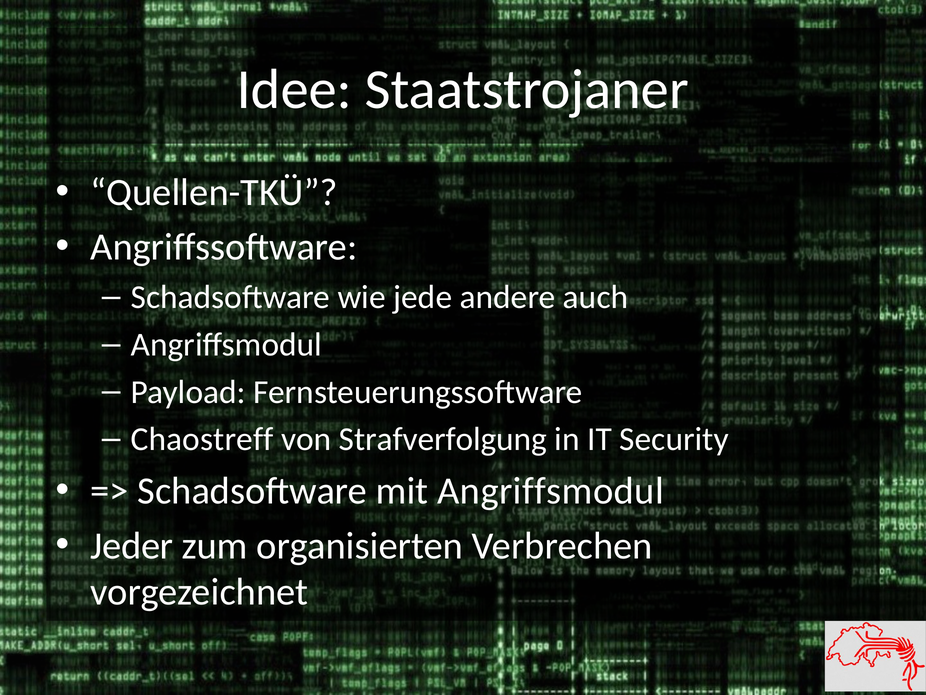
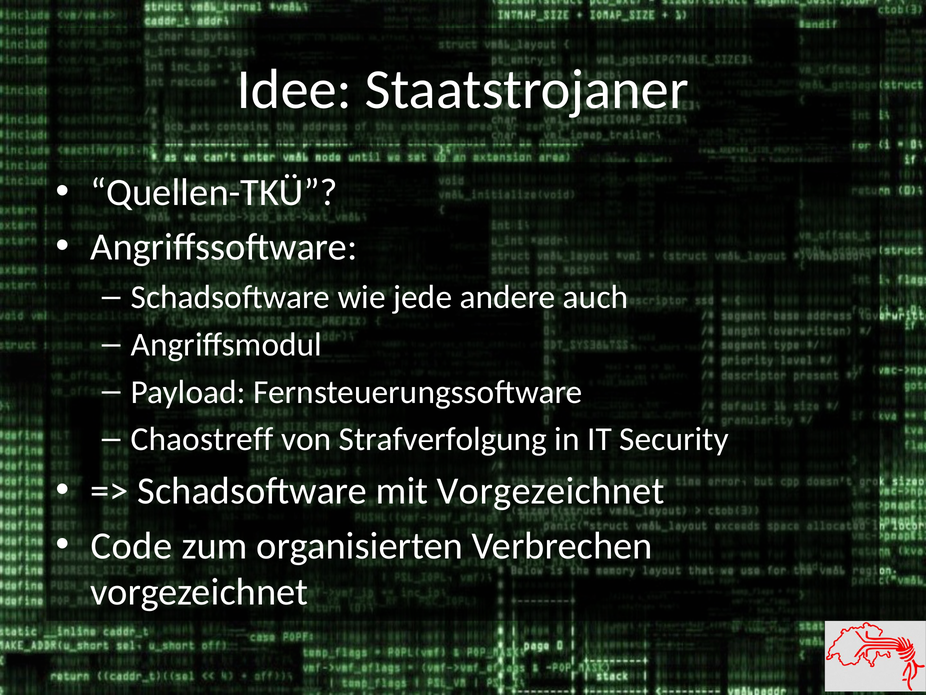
mit Angriffsmodul: Angriffsmodul -> Vorgezeichnet (551, 491)
Jeder: Jeder -> Code (131, 545)
